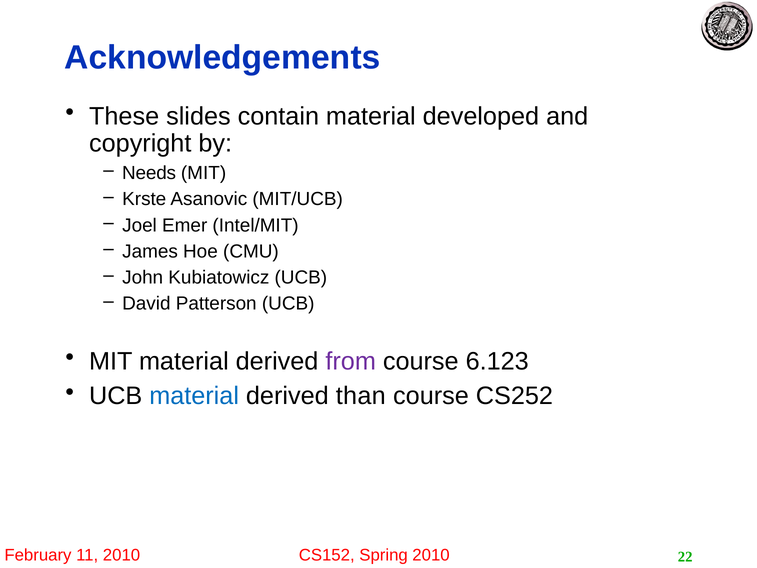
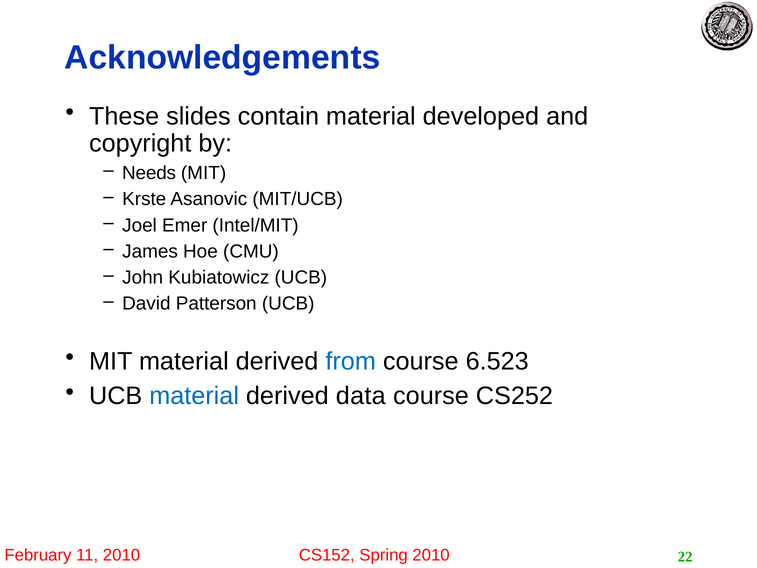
from colour: purple -> blue (351, 361)
6.123: 6.123 -> 6.523 (497, 361)
than: than -> data (361, 396)
